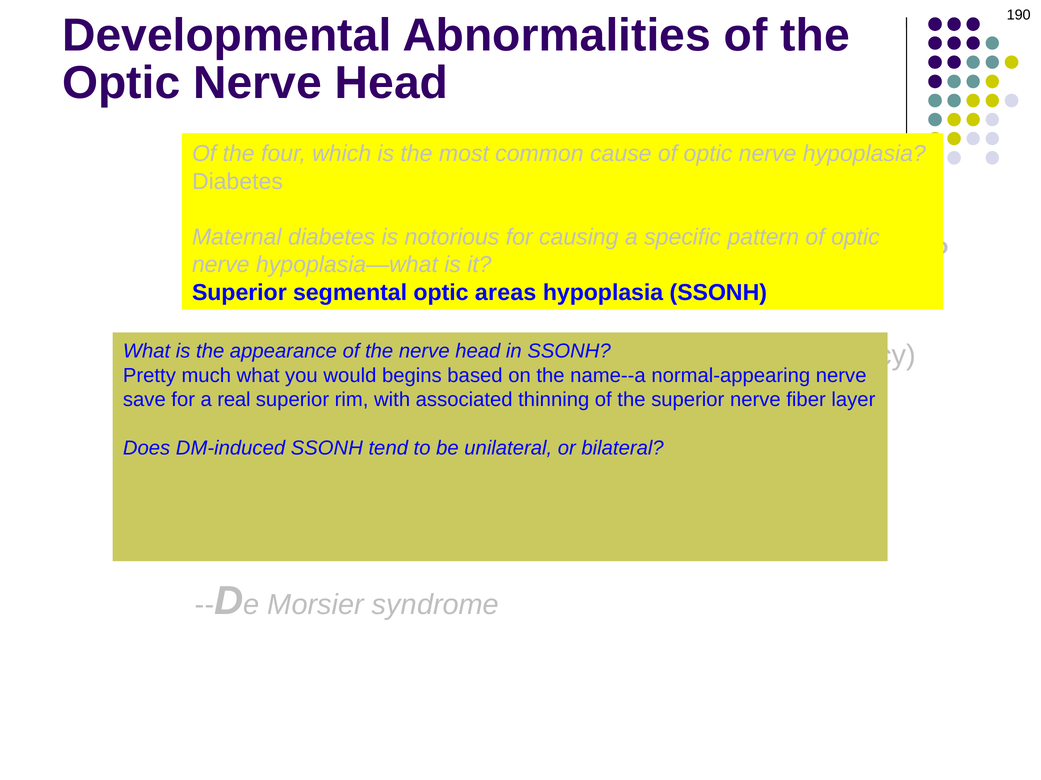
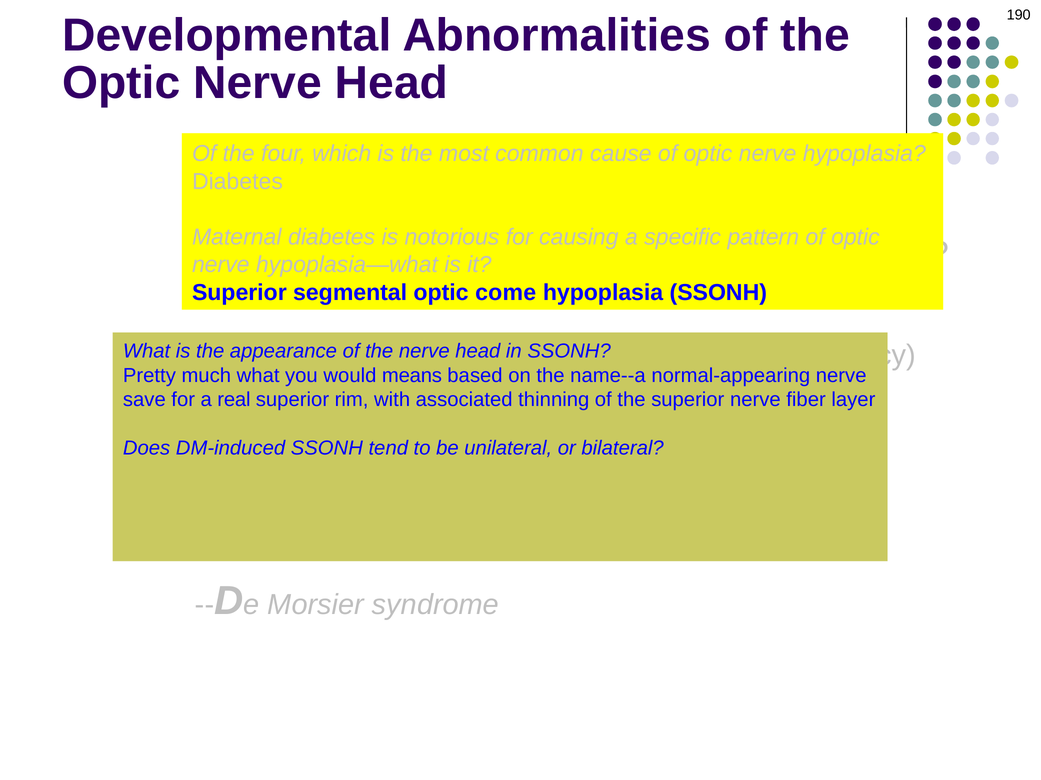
areas: areas -> come (506, 293)
begins: begins -> means (412, 376)
